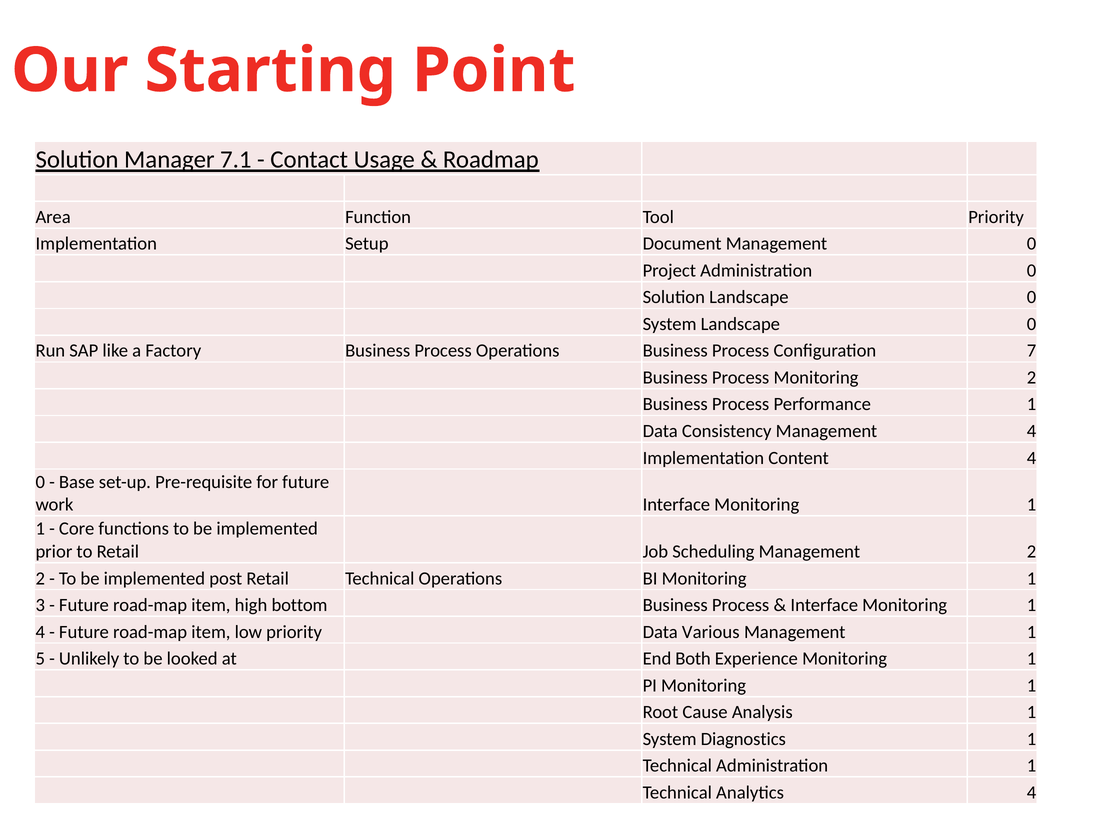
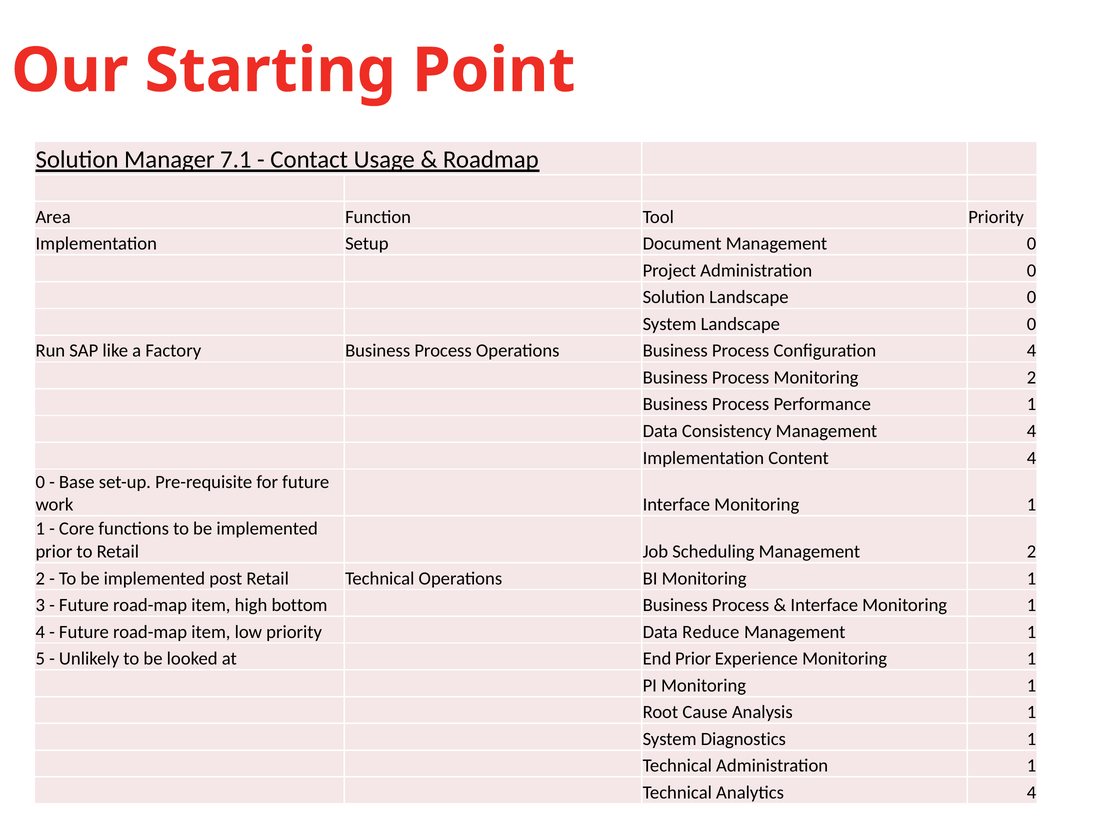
Configuration 7: 7 -> 4 (1032, 351)
Various: Various -> Reduce (711, 632)
End Both: Both -> Prior (693, 659)
